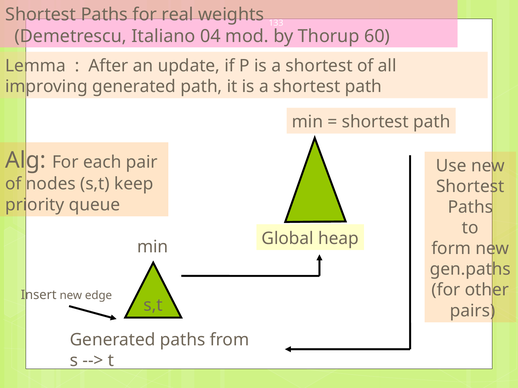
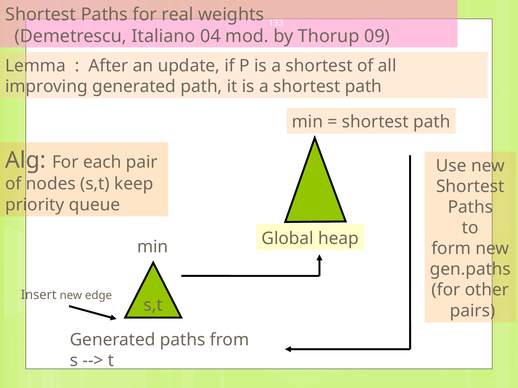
60: 60 -> 09 (377, 36)
